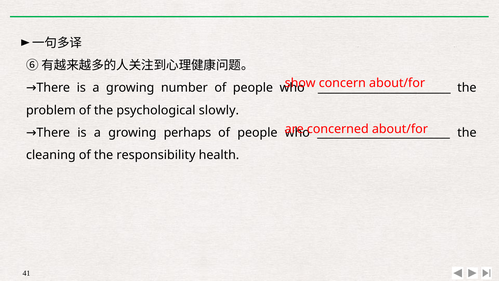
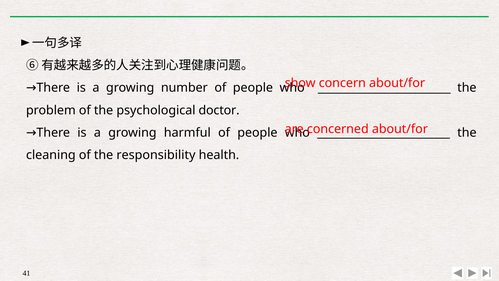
slowly: slowly -> doctor (219, 110)
perhaps: perhaps -> harmful (187, 133)
